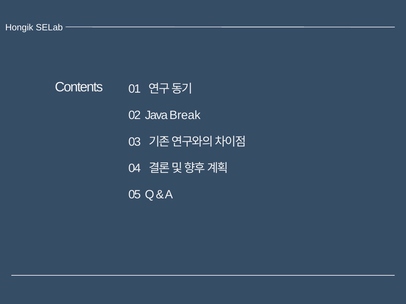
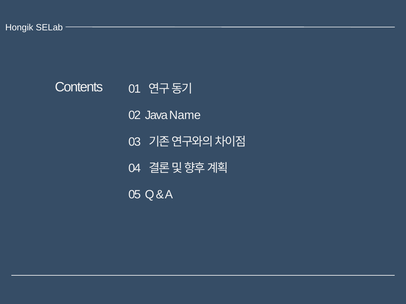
Break: Break -> Name (185, 115)
